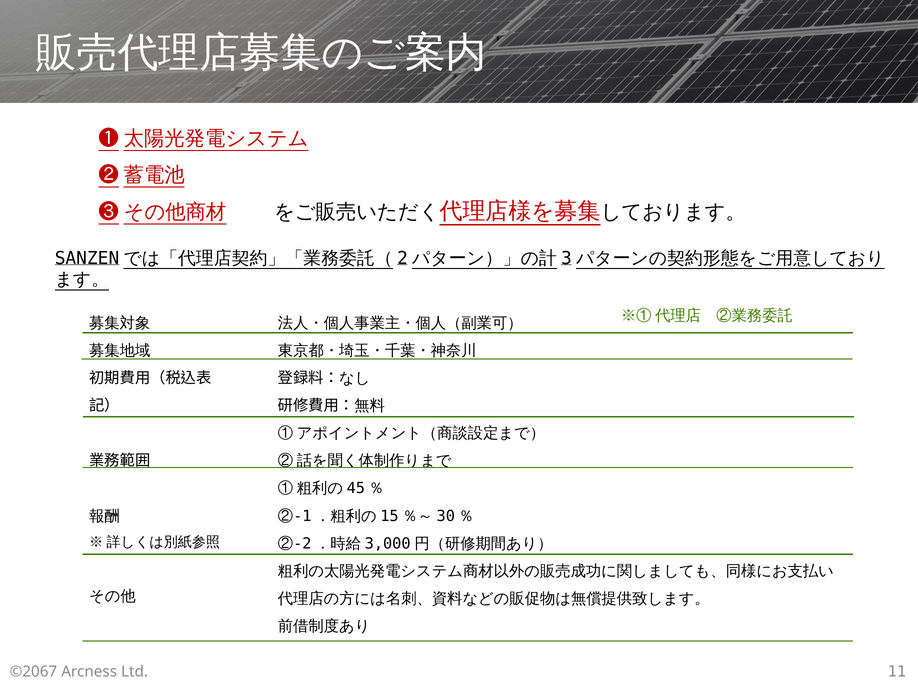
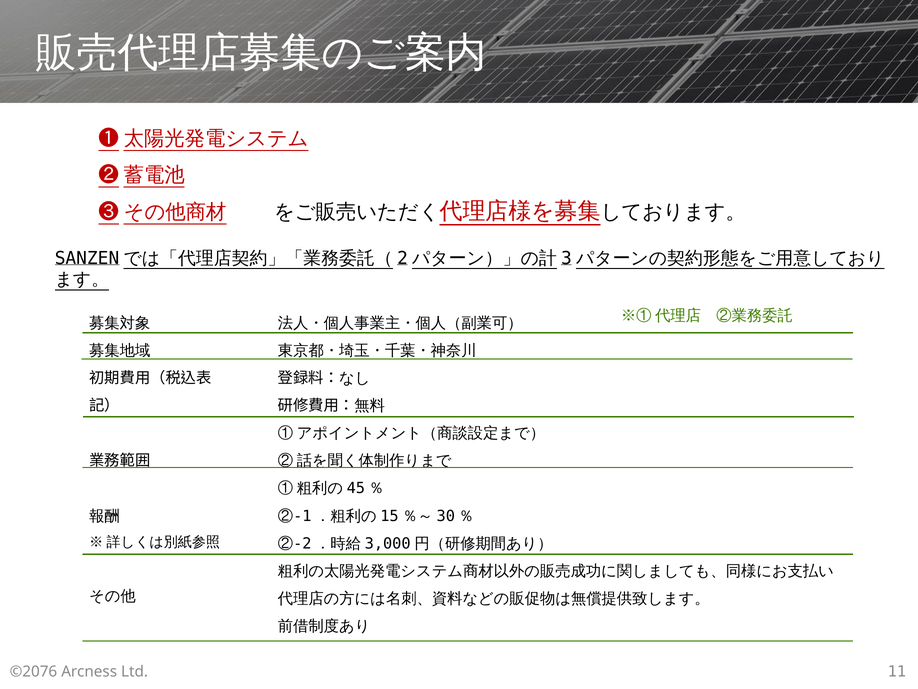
©2067: ©2067 -> ©2076 (33, 671)
